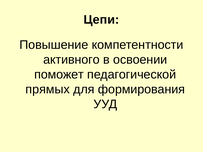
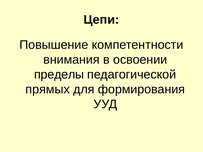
активного: активного -> внимания (71, 60)
поможет: поможет -> пределы (59, 75)
